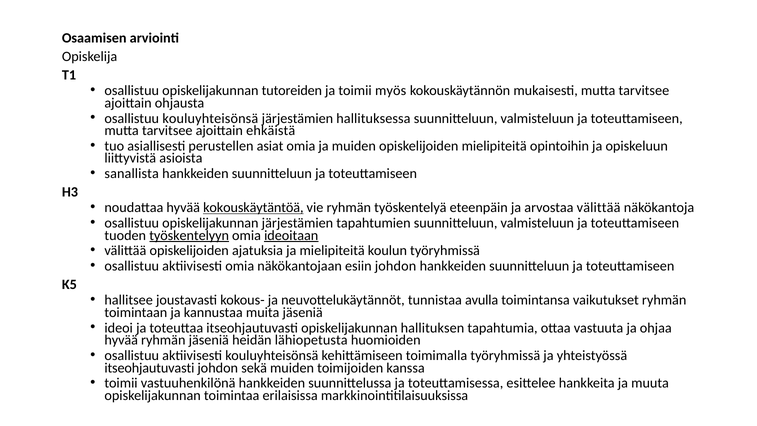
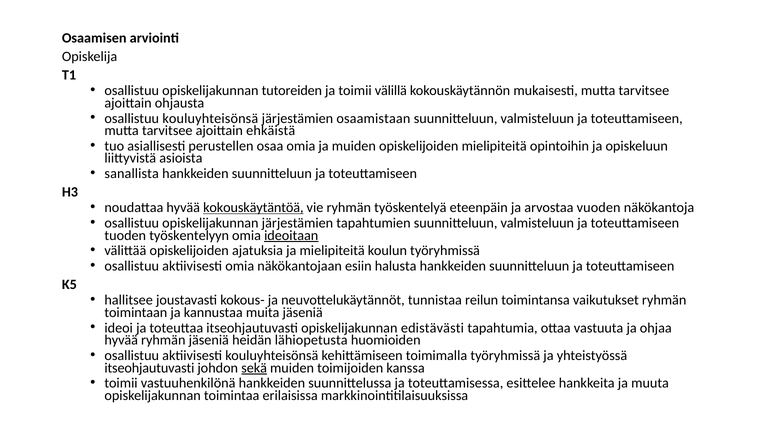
myös: myös -> välillä (391, 91)
hallituksessa: hallituksessa -> osaamistaan (373, 118)
asiat: asiat -> osaa (270, 146)
arvostaa välittää: välittää -> vuoden (599, 208)
työskentelyyn underline: present -> none (189, 235)
esiin johdon: johdon -> halusta (396, 266)
avulla: avulla -> reilun (482, 300)
hallituksen: hallituksen -> edistävästi (432, 328)
sekä underline: none -> present (254, 368)
